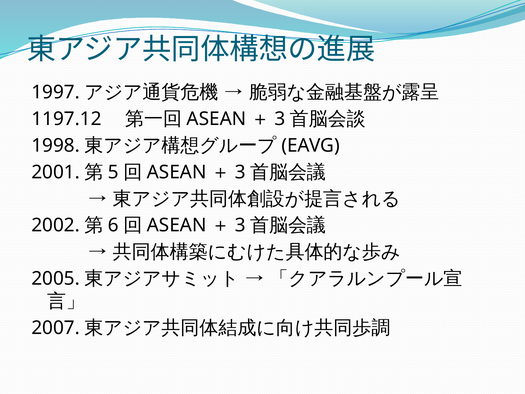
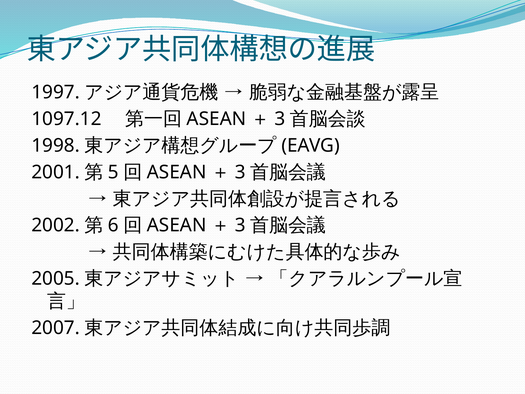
1197.12: 1197.12 -> 1097.12 (66, 119)
